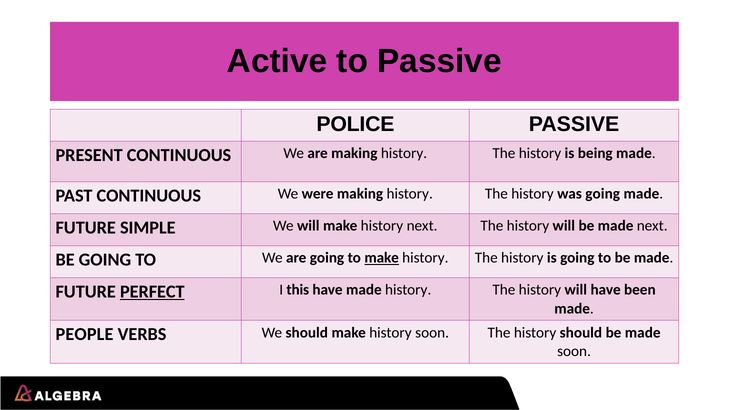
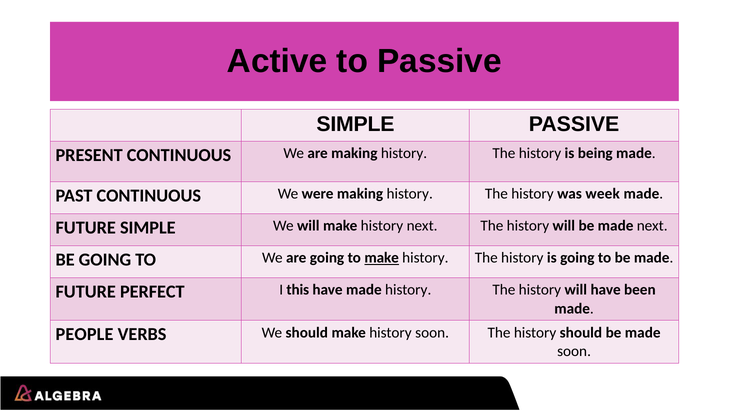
POLICE: POLICE -> SIMPLE (355, 124)
was going: going -> week (603, 194)
PERFECT underline: present -> none (152, 292)
